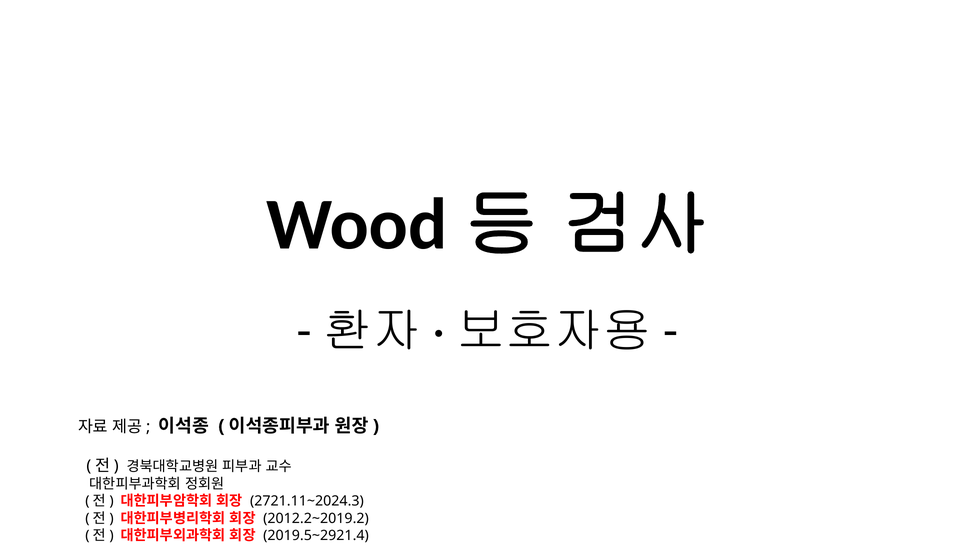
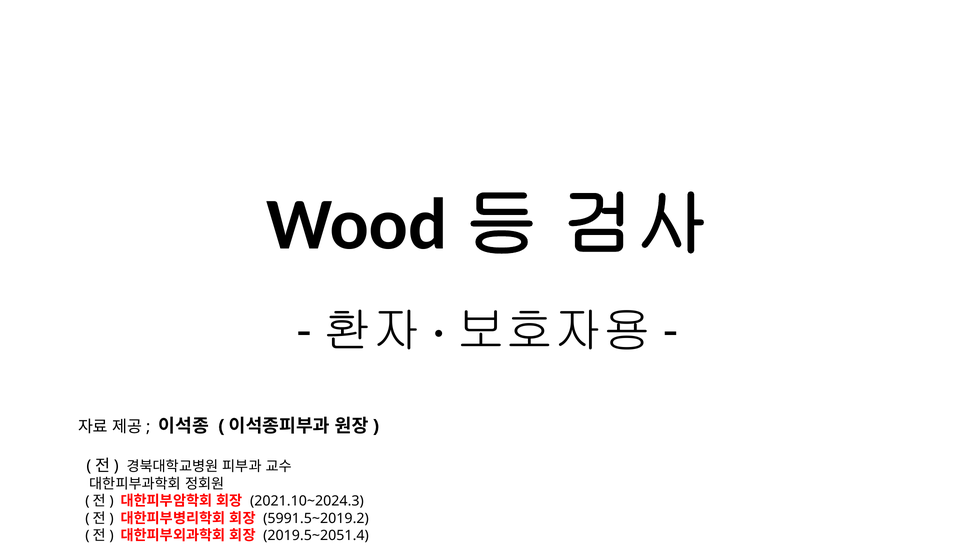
2721.11~2024.3: 2721.11~2024.3 -> 2021.10~2024.3 (307, 502)
2012.2~2019.2: 2012.2~2019.2 -> 5991.5~2019.2 (316, 519)
2019.5~2921.4: 2019.5~2921.4 -> 2019.5~2051.4 (316, 536)
